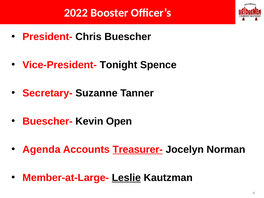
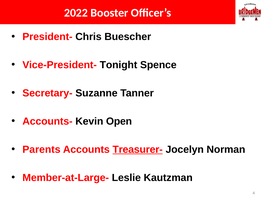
Buescher-: Buescher- -> Accounts- (48, 121)
Agenda: Agenda -> Parents (41, 149)
Leslie underline: present -> none (126, 178)
